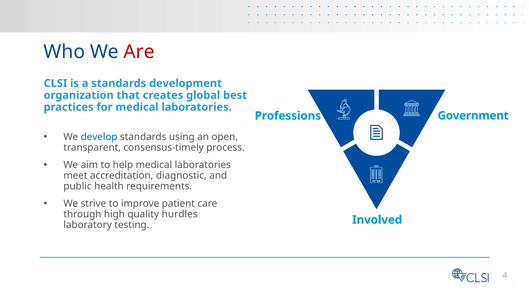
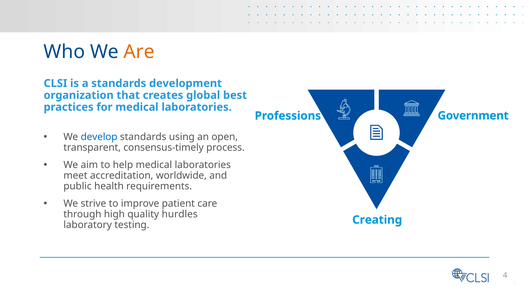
Are colour: red -> orange (139, 52)
diagnostic: diagnostic -> worldwide (181, 176)
Involved: Involved -> Creating (377, 220)
